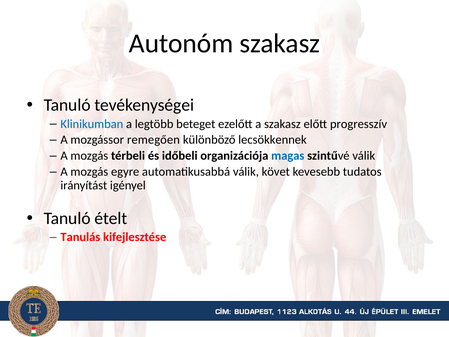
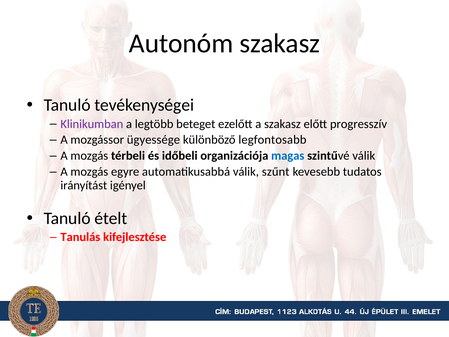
Klinikumban colour: blue -> purple (92, 124)
remegően: remegően -> ügyessége (153, 140)
lecsökkennek: lecsökkennek -> legfontosabb (272, 140)
követ: követ -> szűnt (276, 172)
